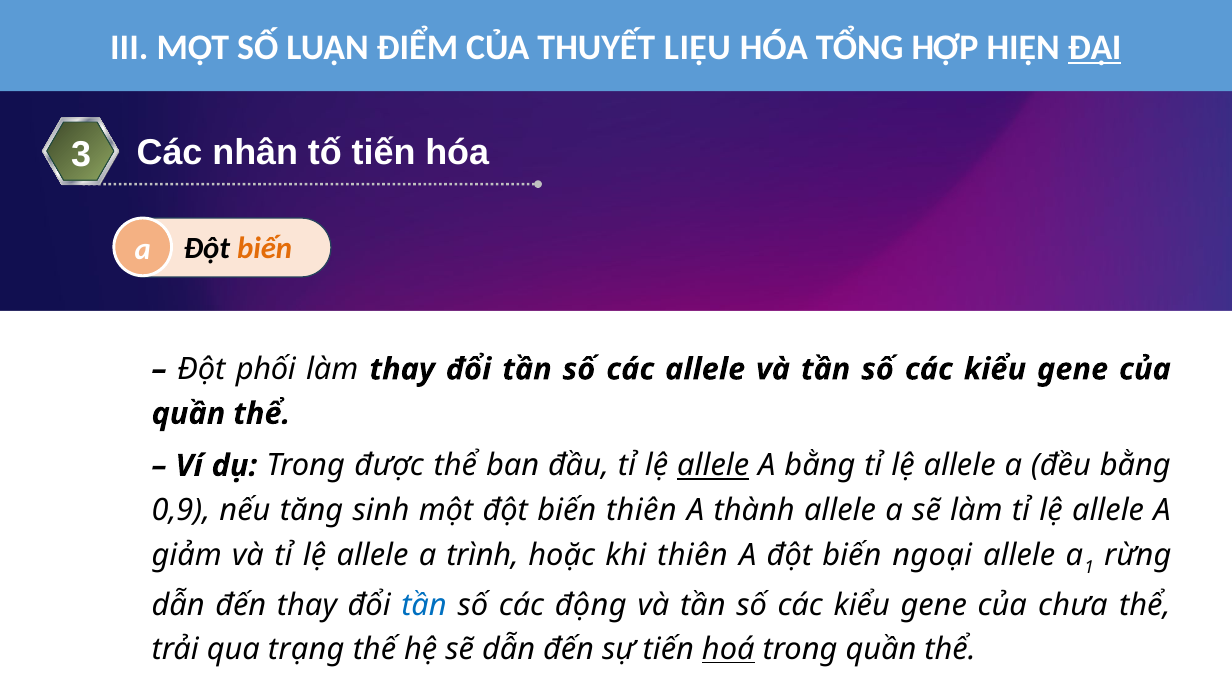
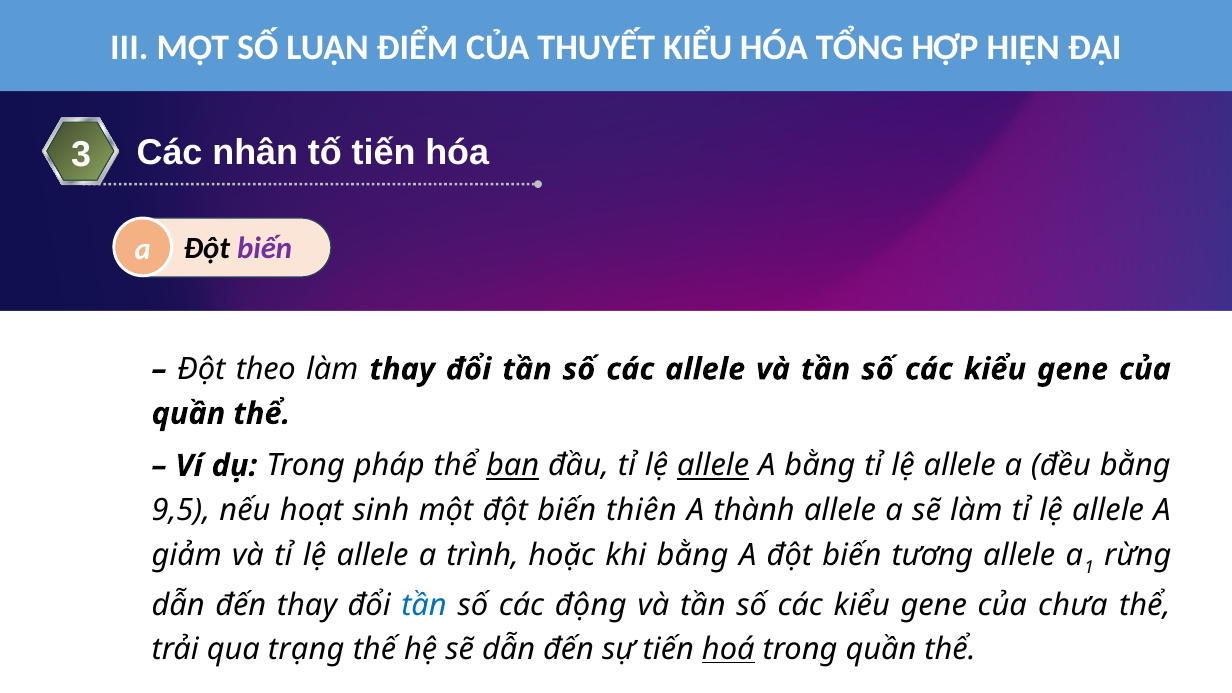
THUYẾT LIỆU: LIỆU -> KIỂU (698, 48)
ĐẠI underline: present -> none (1095, 48)
biến colour: orange -> purple (265, 249)
phối: phối -> theo (266, 369)
được: được -> pháp (389, 466)
ban underline: none -> present (513, 466)
0,9: 0,9 -> 9,5 (181, 510)
tăng: tăng -> hoạt (311, 510)
khi thiên: thiên -> bằng (693, 555)
ngoại: ngoại -> tương (932, 555)
